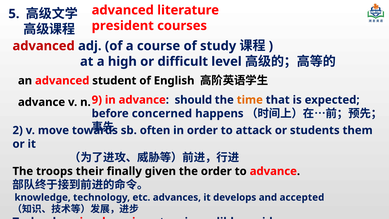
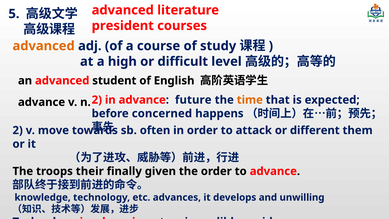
advanced colour: red -> orange (44, 46)
n 9: 9 -> 2 (97, 100)
should: should -> future (193, 100)
students: students -> different (315, 130)
accepted: accepted -> unwilling (302, 197)
